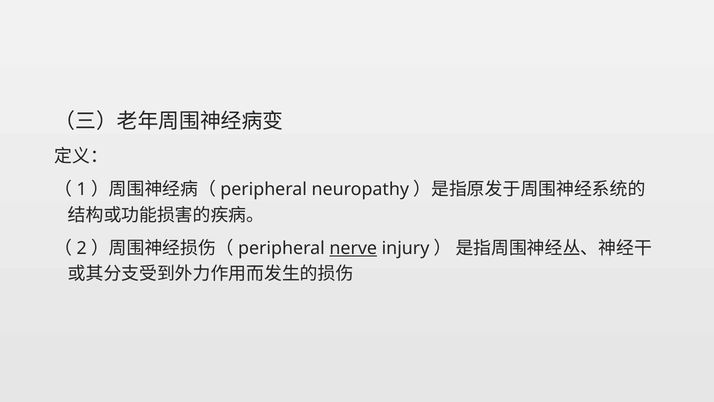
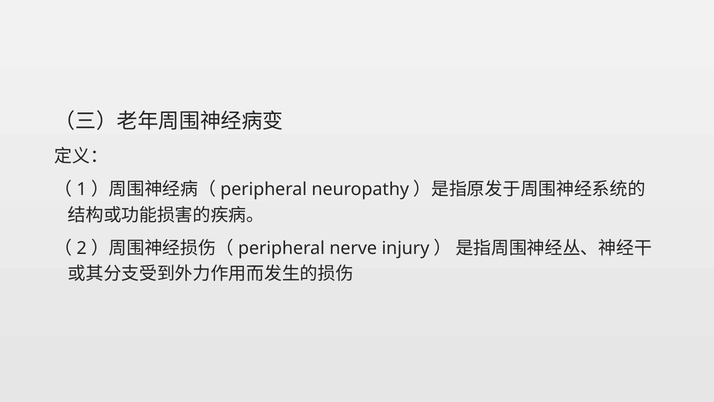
nerve underline: present -> none (353, 248)
